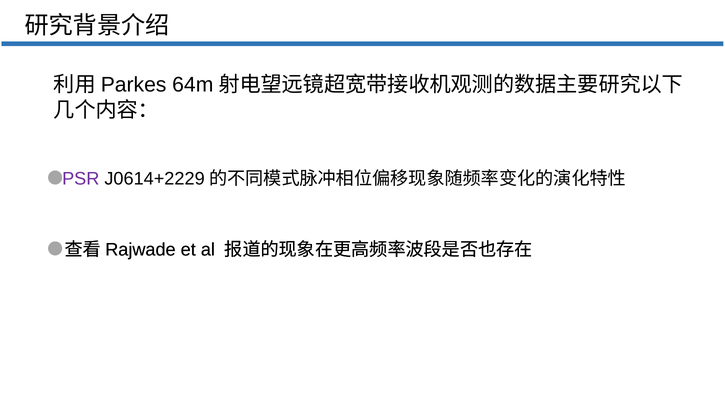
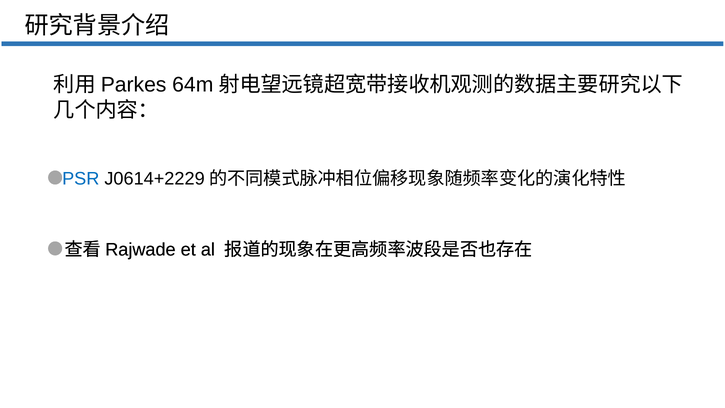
PSR colour: purple -> blue (81, 179)
